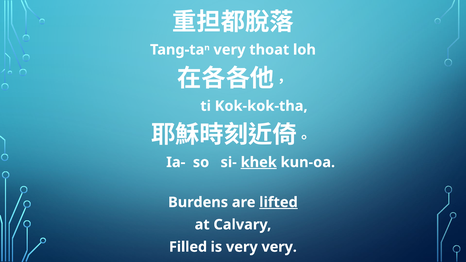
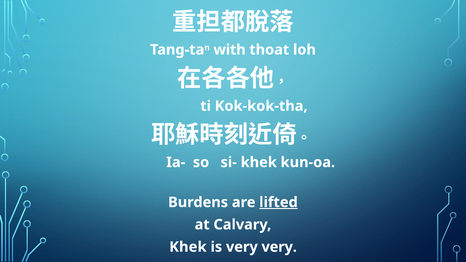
very: very -> with (230, 50)
khek underline: present -> none (259, 162)
Filled: Filled -> Khek (188, 247)
